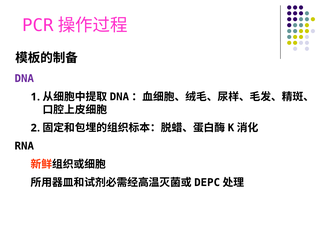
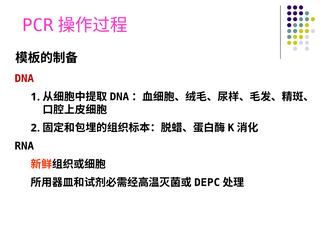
DNA colour: purple -> red (24, 79)
